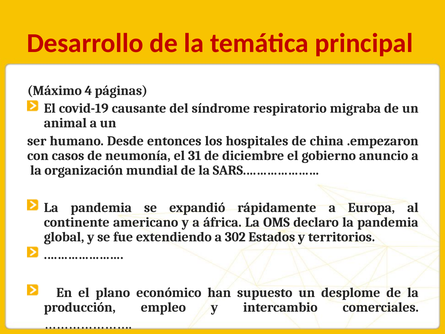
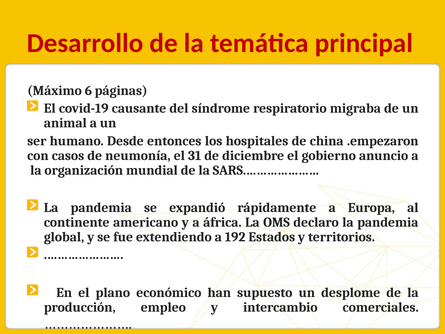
4: 4 -> 6 (88, 91)
302: 302 -> 192 (235, 237)
